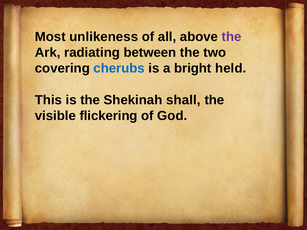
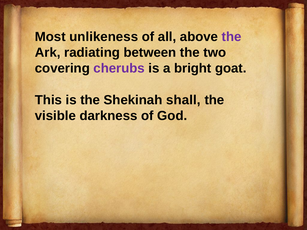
cherubs colour: blue -> purple (119, 68)
held: held -> goat (231, 68)
flickering: flickering -> darkness (109, 116)
